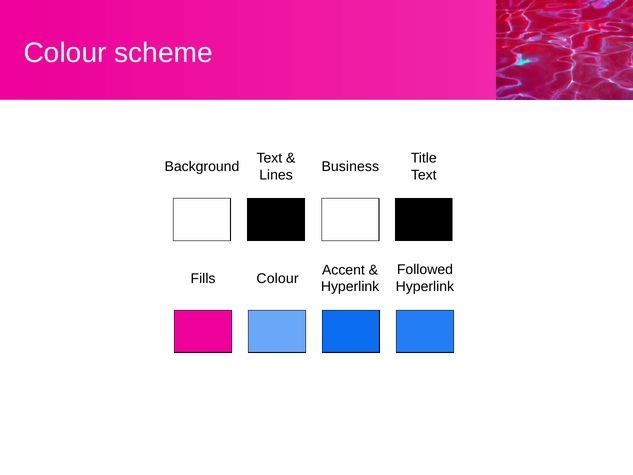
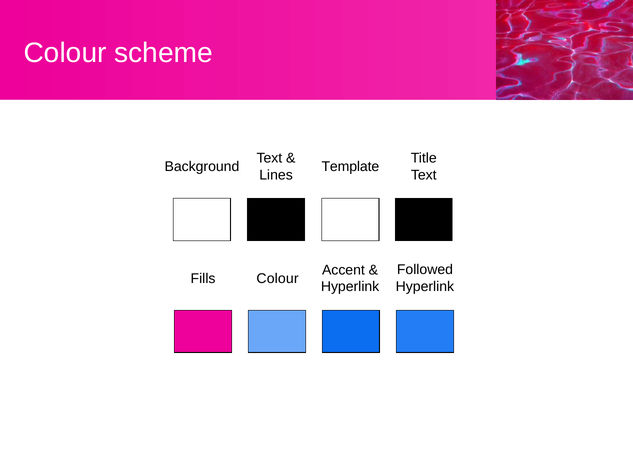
Business: Business -> Template (350, 166)
